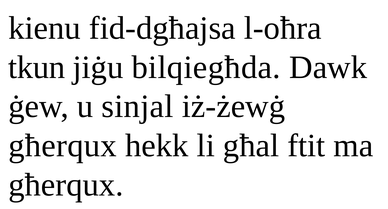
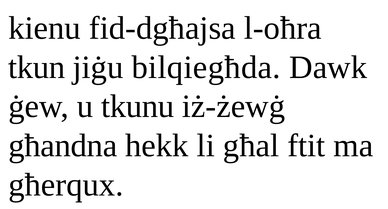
sinjal: sinjal -> tkunu (138, 106)
għerqux: għerqux -> għandna (63, 146)
